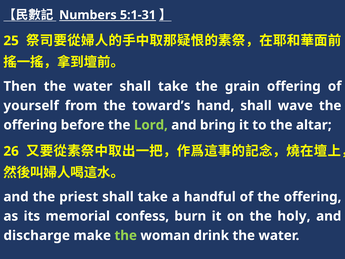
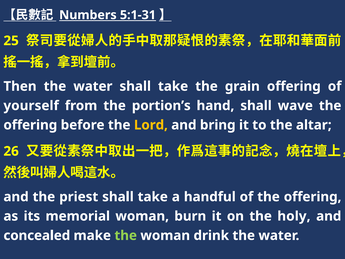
toward’s: toward’s -> portion’s (161, 106)
Lord colour: light green -> yellow (151, 125)
memorial confess: confess -> woman (142, 216)
discharge: discharge -> concealed (37, 235)
